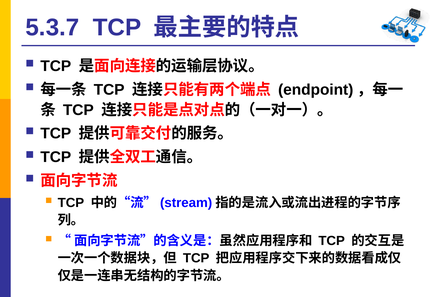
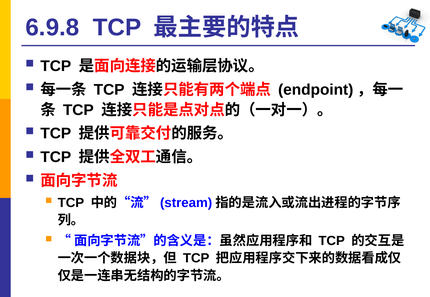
5.3.7: 5.3.7 -> 6.9.8 (52, 28)
